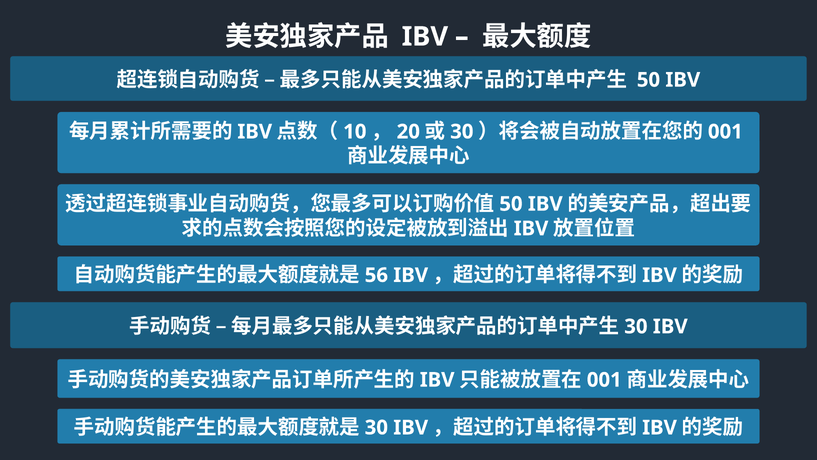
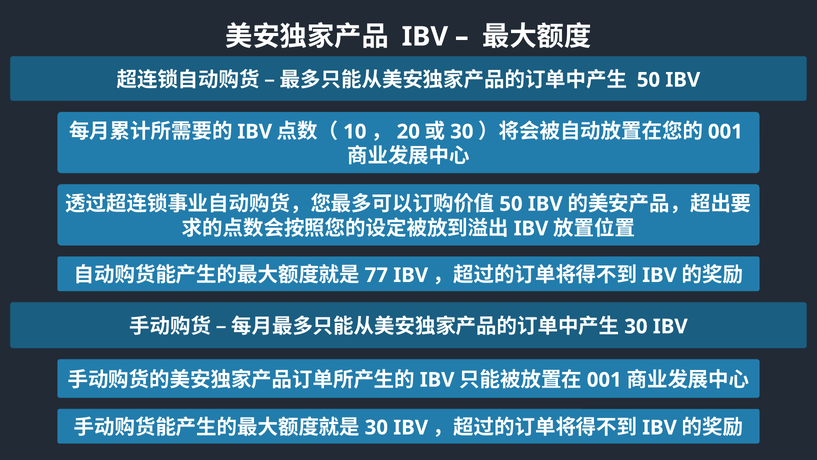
56: 56 -> 77 (376, 275)
